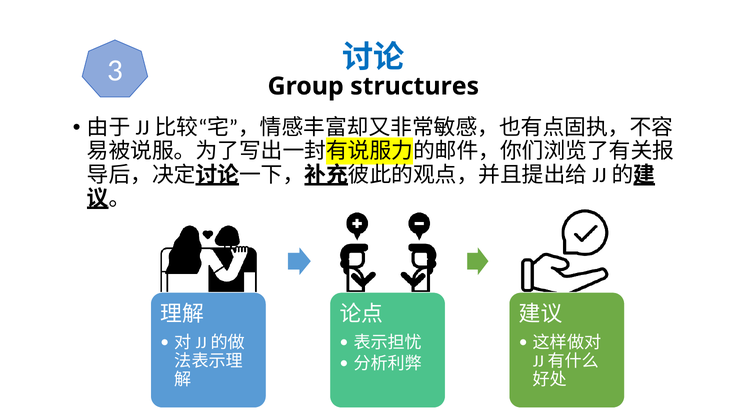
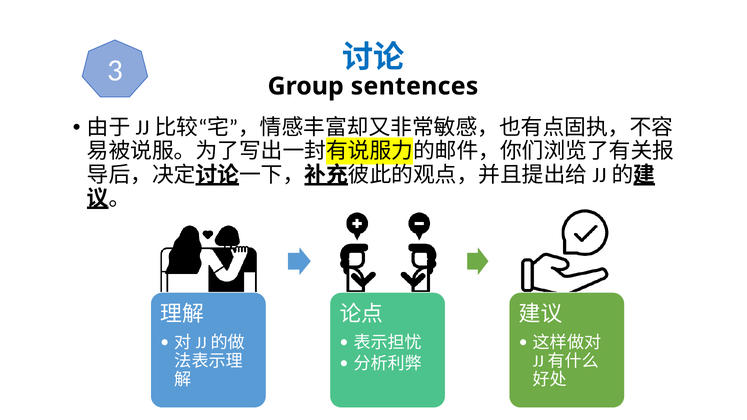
structures: structures -> sentences (415, 86)
